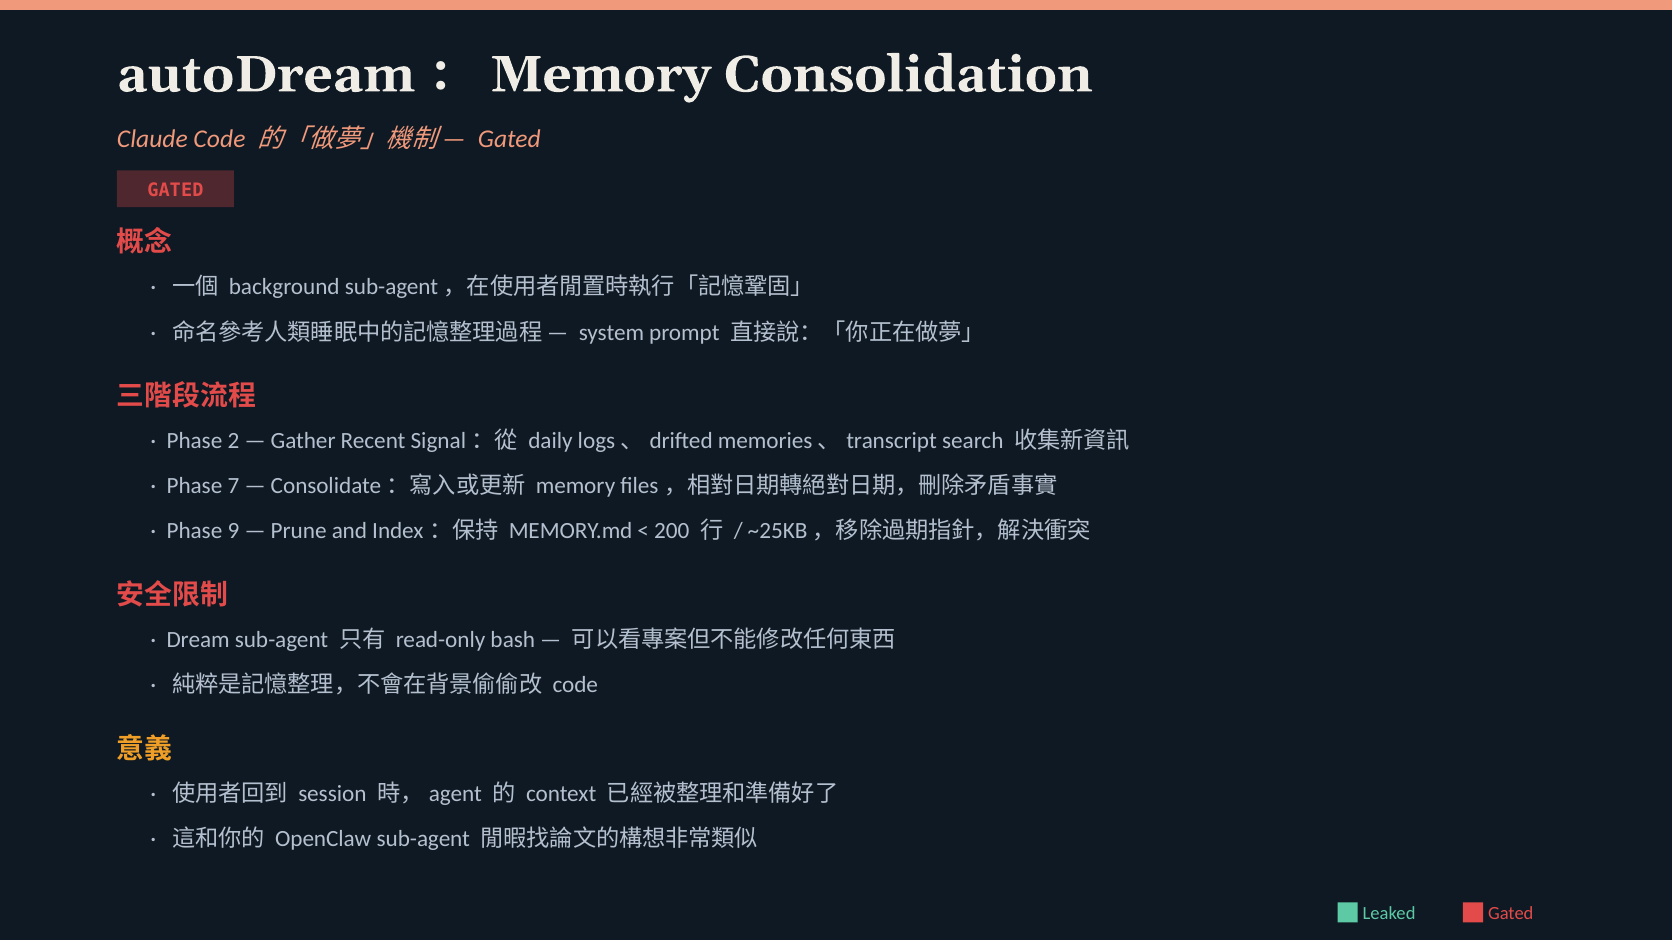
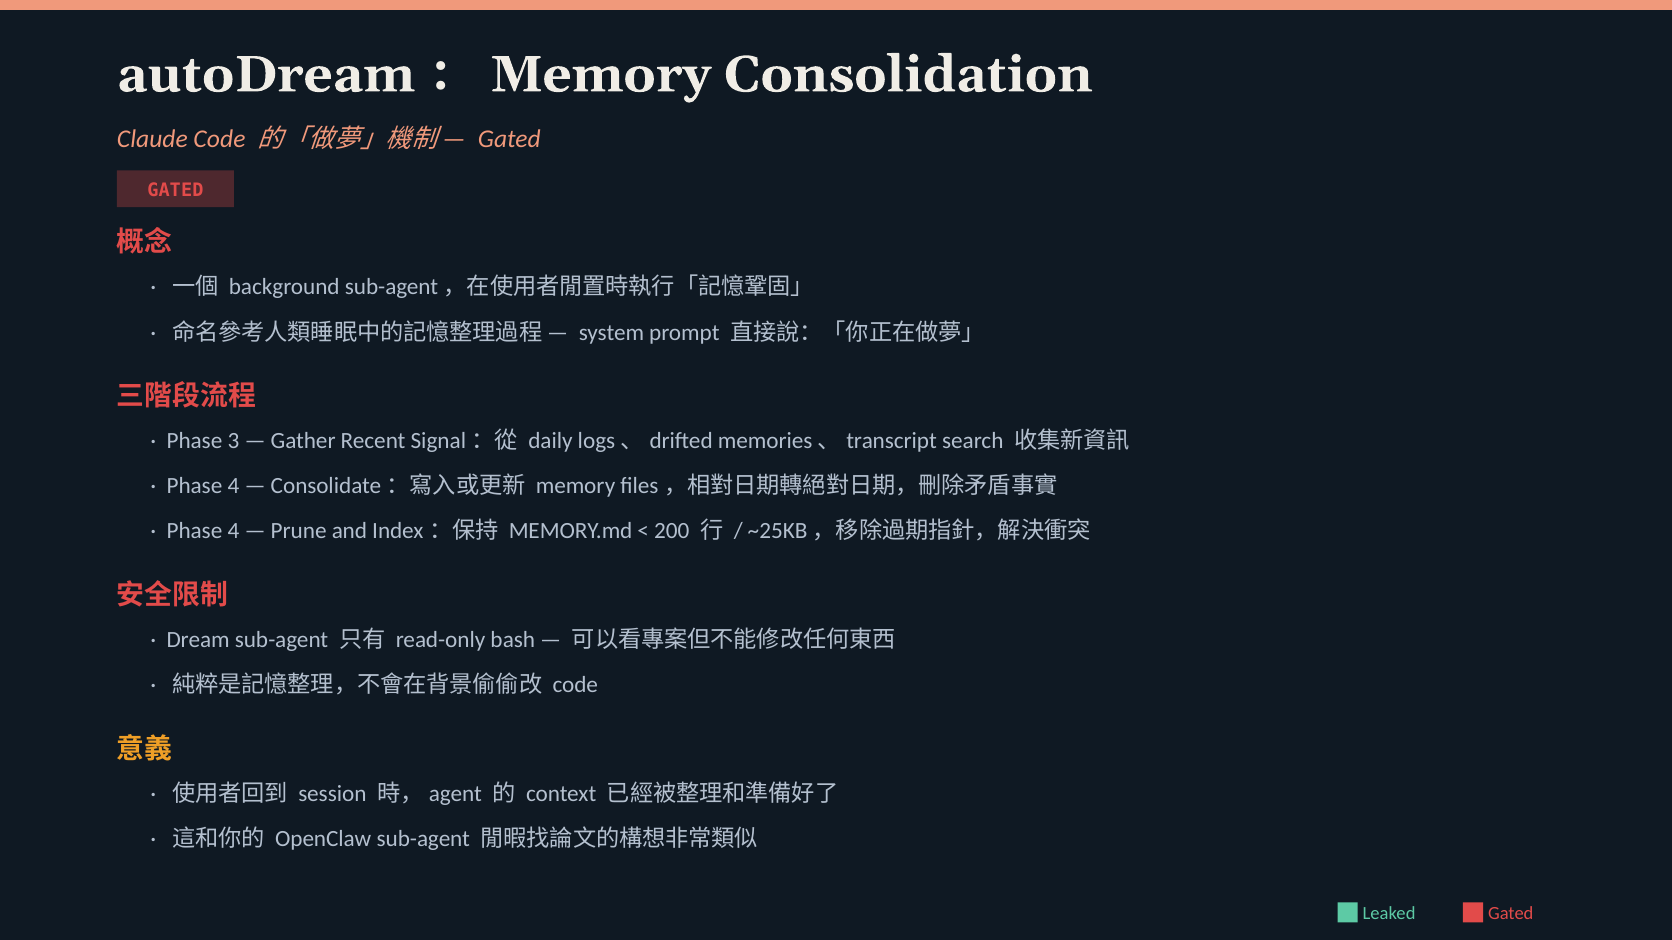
2: 2 -> 3 (233, 441)
7: 7 -> 4 (233, 486)
9: 9 -> 4 (233, 532)
